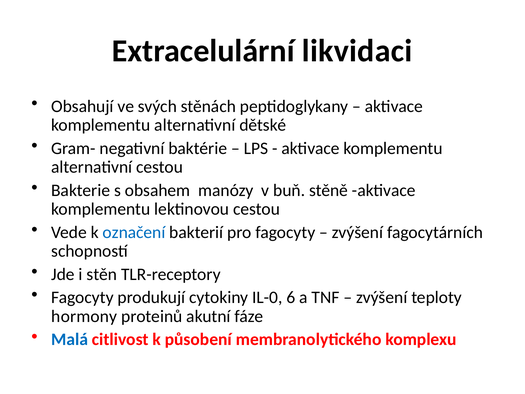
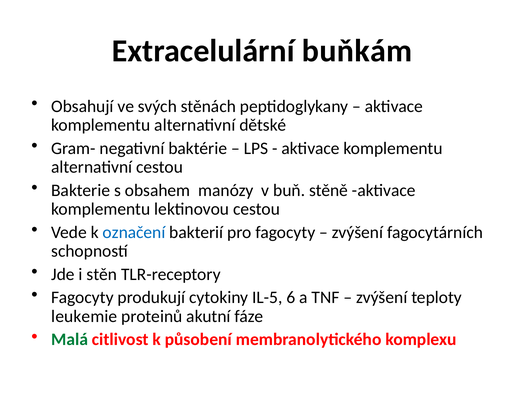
likvidaci: likvidaci -> buňkám (357, 51)
IL-0: IL-0 -> IL-5 (267, 297)
hormony: hormony -> leukemie (84, 316)
Malá colour: blue -> green (70, 339)
